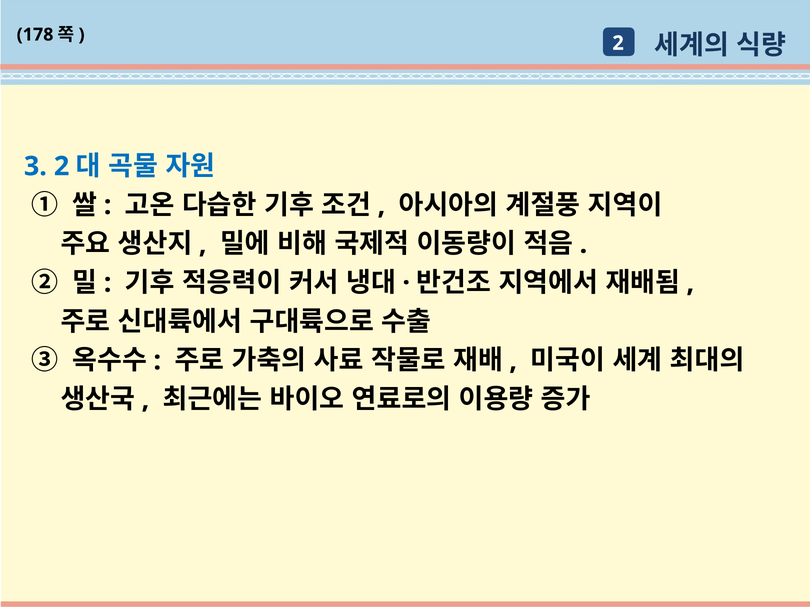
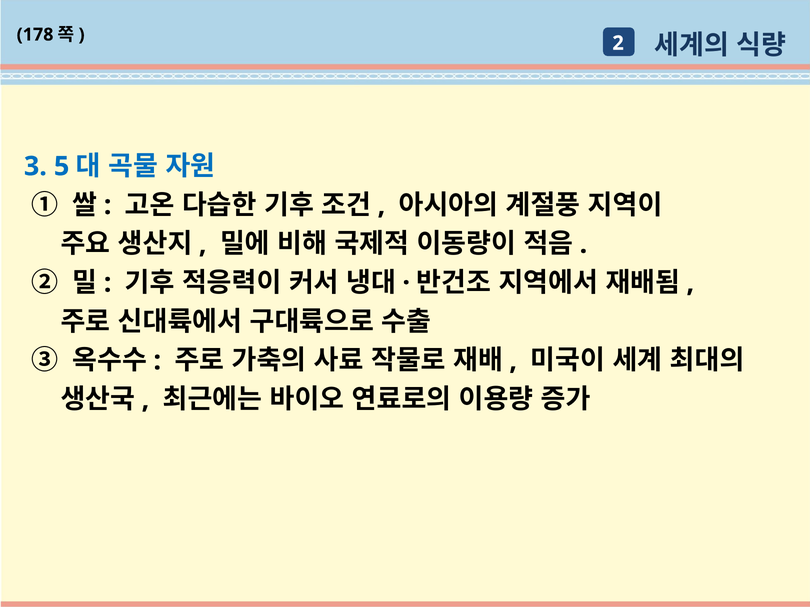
3 2: 2 -> 5 (62, 166)
